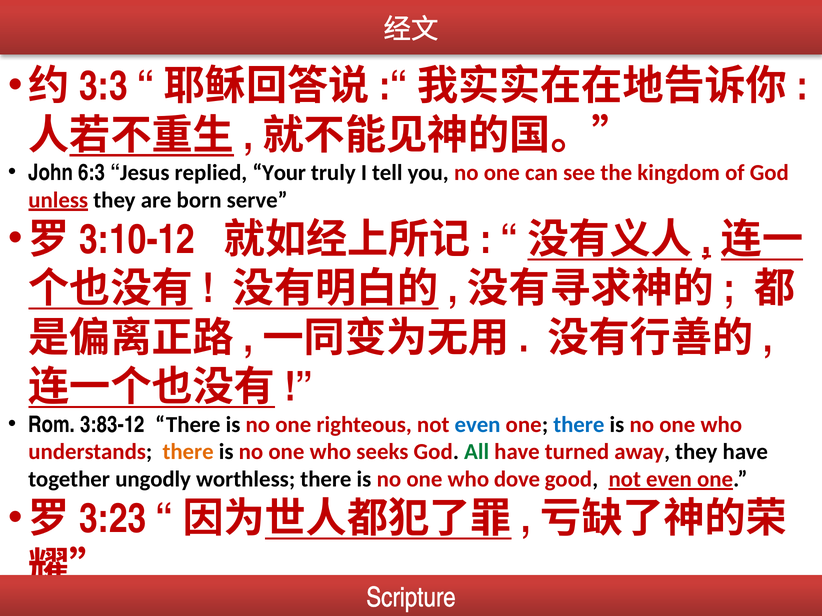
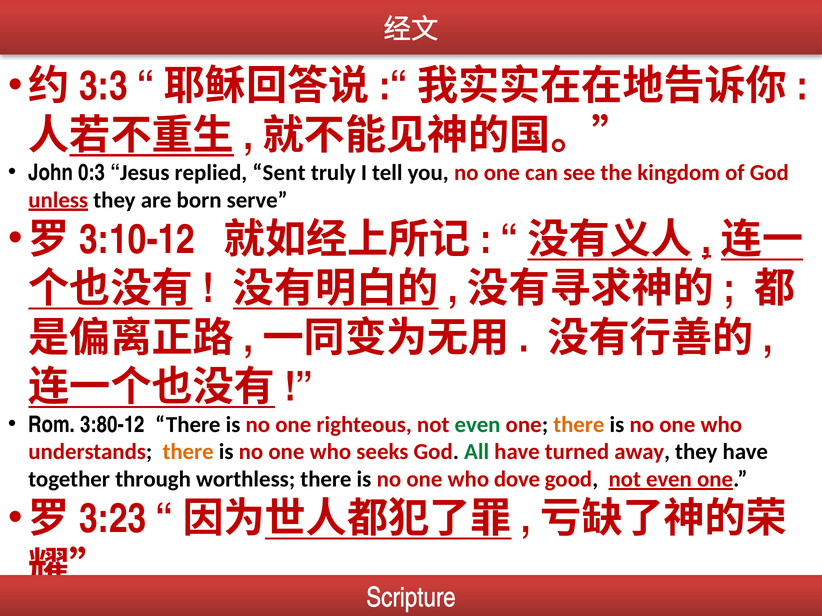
6:3: 6:3 -> 0:3 (92, 173)
Your: Your -> Sent (279, 173)
3:83-12: 3:83-12 -> 3:80-12 (113, 425)
even colour: blue -> green (478, 425)
there colour: blue -> orange (579, 425)
ungodly: ungodly -> through (153, 480)
